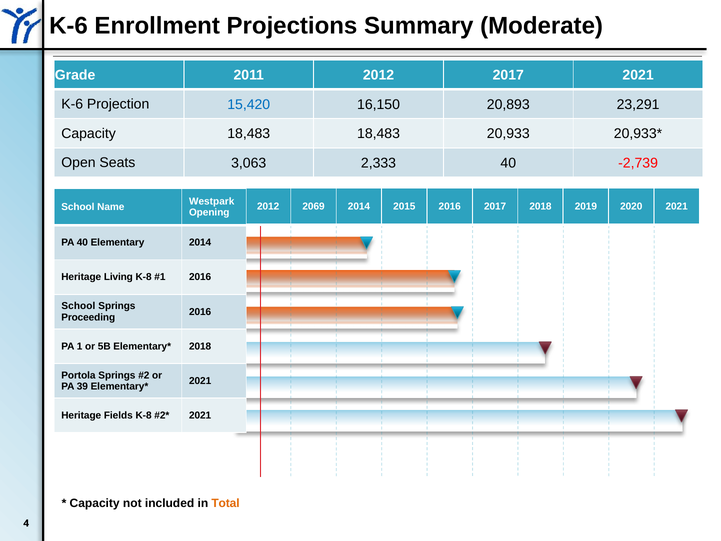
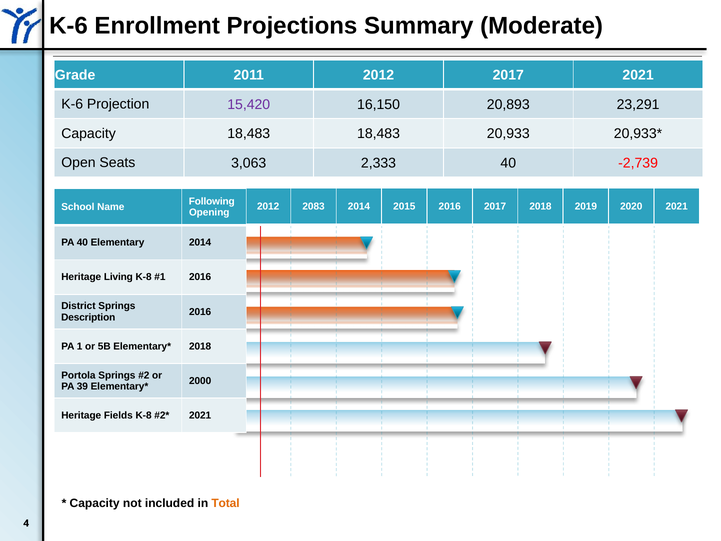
15,420 colour: blue -> purple (249, 105)
Westpark: Westpark -> Following (212, 201)
2069: 2069 -> 2083 (314, 206)
School: School -> District (78, 306)
Proceeding: Proceeding -> Description (88, 317)
2021: 2021 -> 2000 (200, 381)
